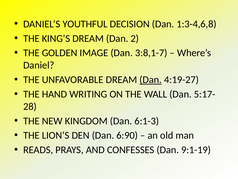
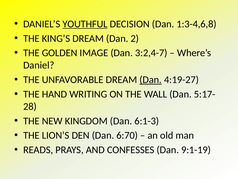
YOUTHFUL underline: none -> present (85, 24)
3:8,1-7: 3:8,1-7 -> 3:2,4-7 (151, 53)
6:90: 6:90 -> 6:70 (127, 135)
